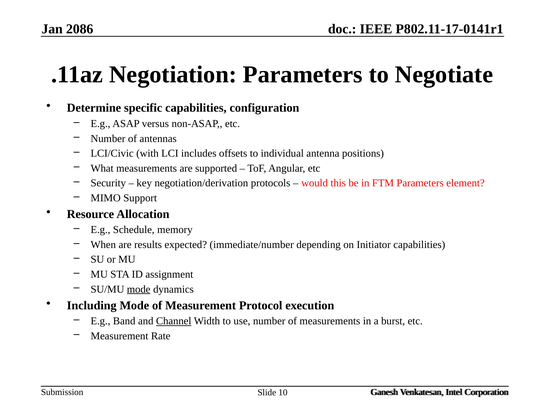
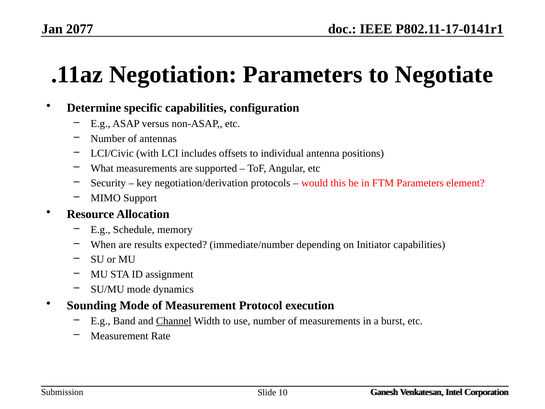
2086: 2086 -> 2077 (80, 29)
mode underline: present -> none (139, 289)
Including: Including -> Sounding (92, 305)
